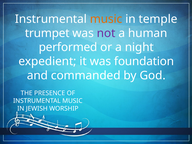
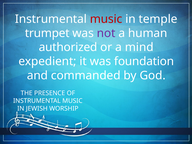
music colour: orange -> red (106, 19)
performed: performed -> authorized (68, 47)
night: night -> mind (139, 47)
